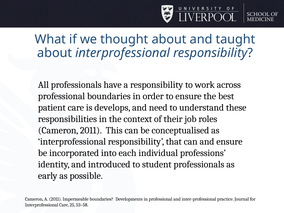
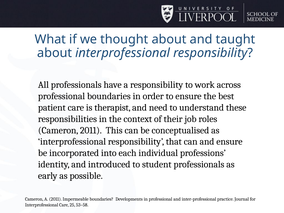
develops: develops -> therapist (112, 108)
